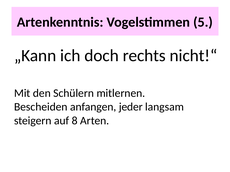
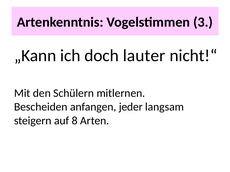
5: 5 -> 3 (203, 22)
rechts: rechts -> lauter (144, 56)
